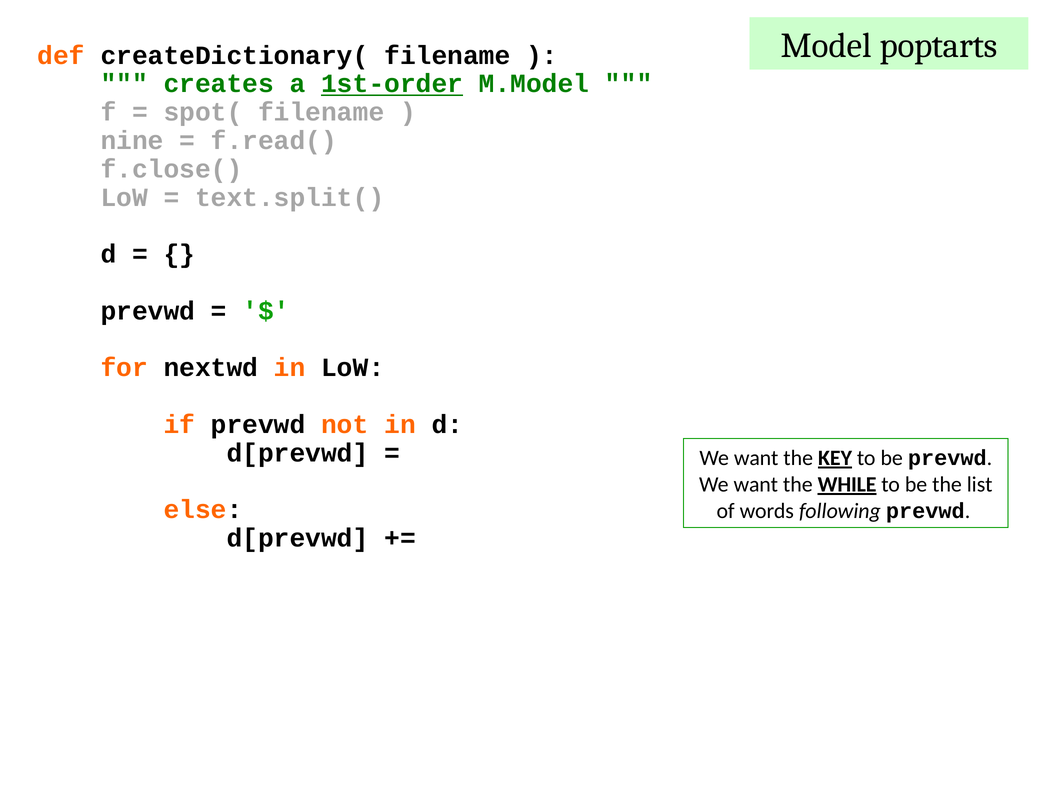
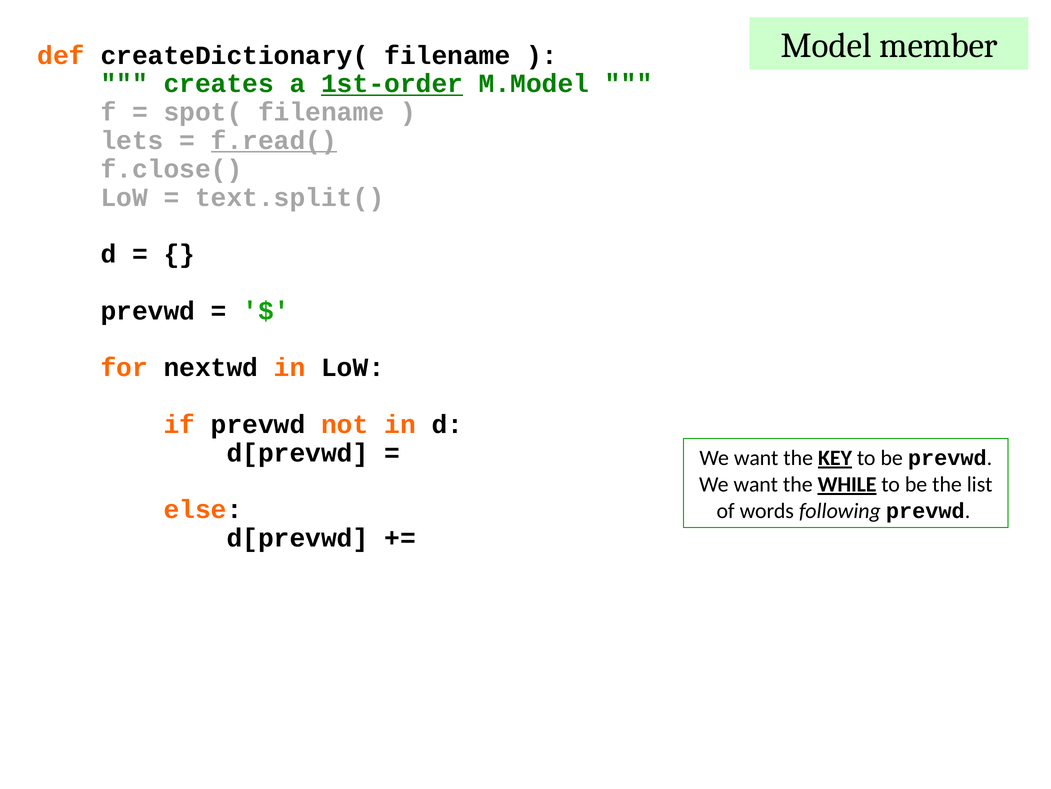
poptarts: poptarts -> member (939, 46)
nine: nine -> lets (132, 140)
f.read( underline: none -> present (274, 140)
